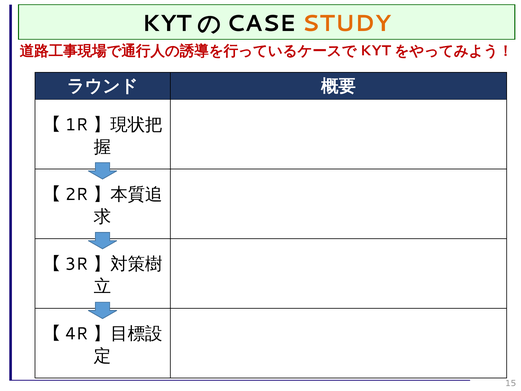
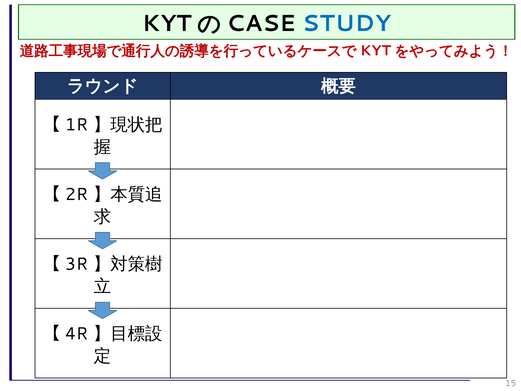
STUDY colour: orange -> blue (347, 24)
